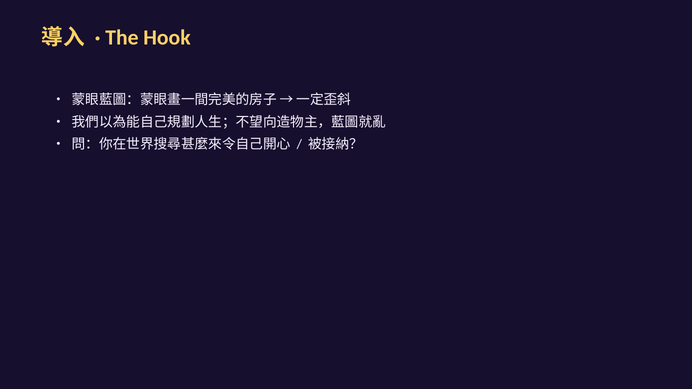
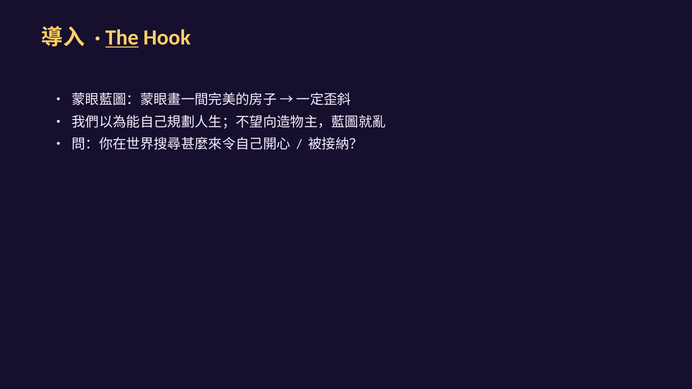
The underline: none -> present (122, 38)
